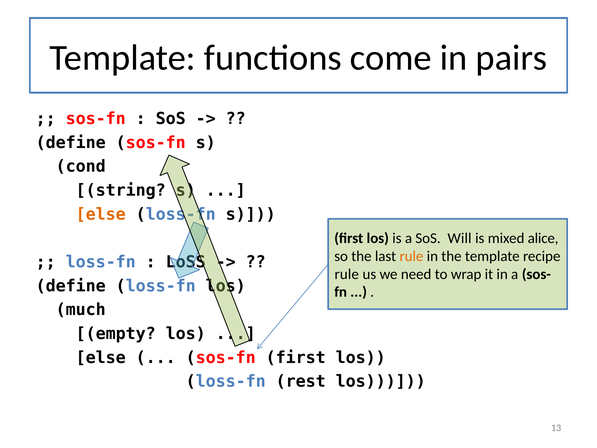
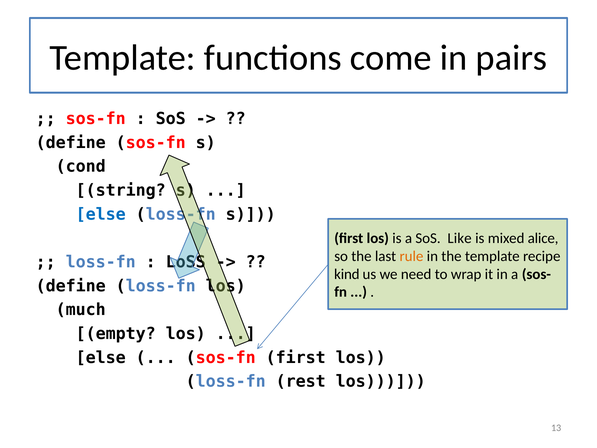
else colour: orange -> blue (101, 214)
Will: Will -> Like (460, 238)
rule: rule -> kind (347, 274)
